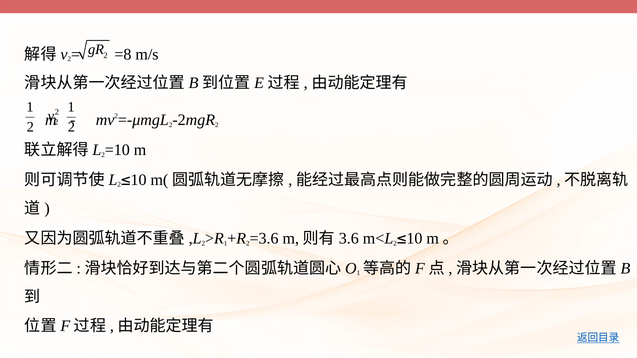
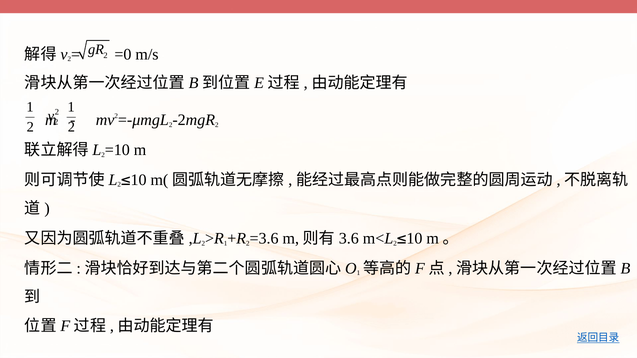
=8: =8 -> =0 (123, 54)
